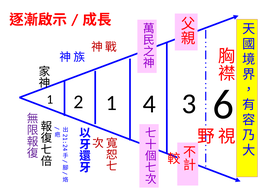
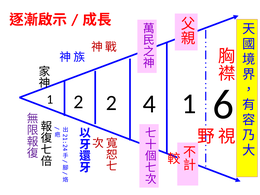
1 2 1: 1 -> 2 (111, 103)
4 3: 3 -> 1 (189, 104)
